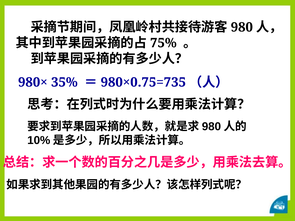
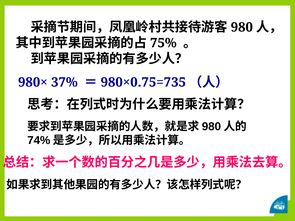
35%: 35% -> 37% (64, 82)
10%: 10% -> 74% (39, 141)
